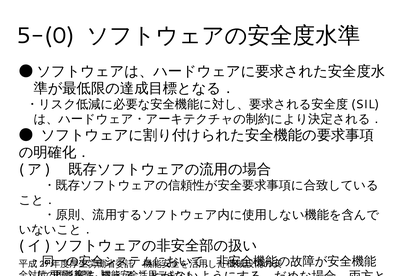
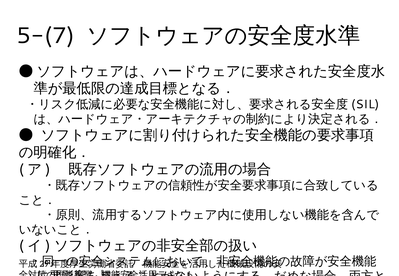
5-(0: 5-(0 -> 5-(7 (46, 36)
